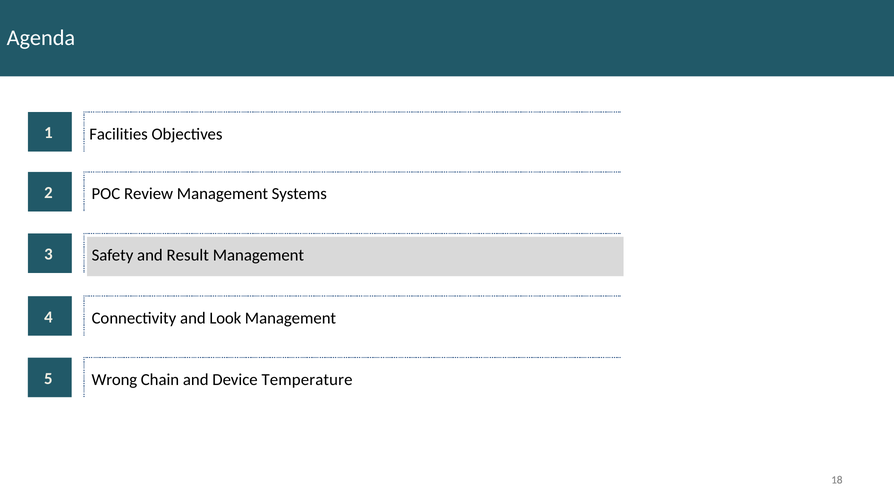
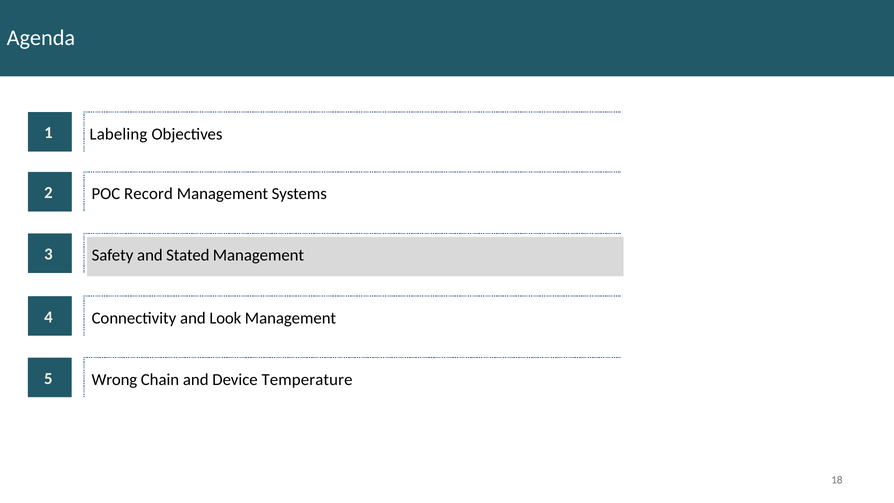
Facilities: Facilities -> Labeling (118, 134)
Review: Review -> Record (148, 194)
Result: Result -> Stated (188, 255)
